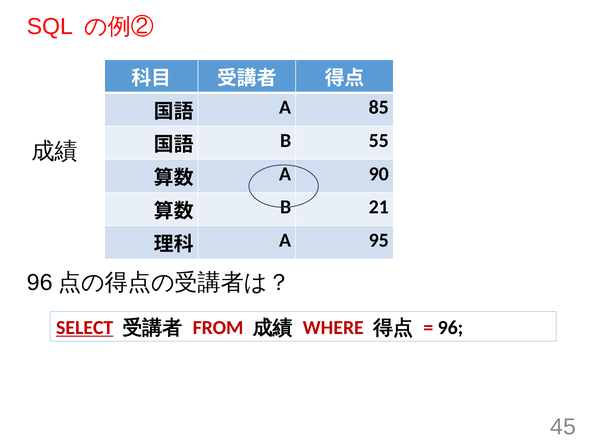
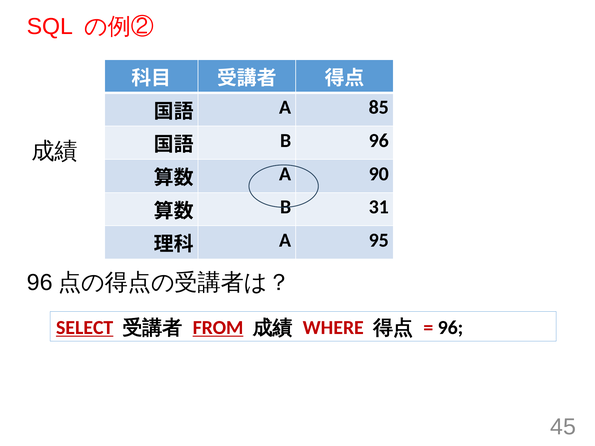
B 55: 55 -> 96 (379, 141)
21: 21 -> 31 (379, 207)
FROM underline: none -> present (218, 328)
